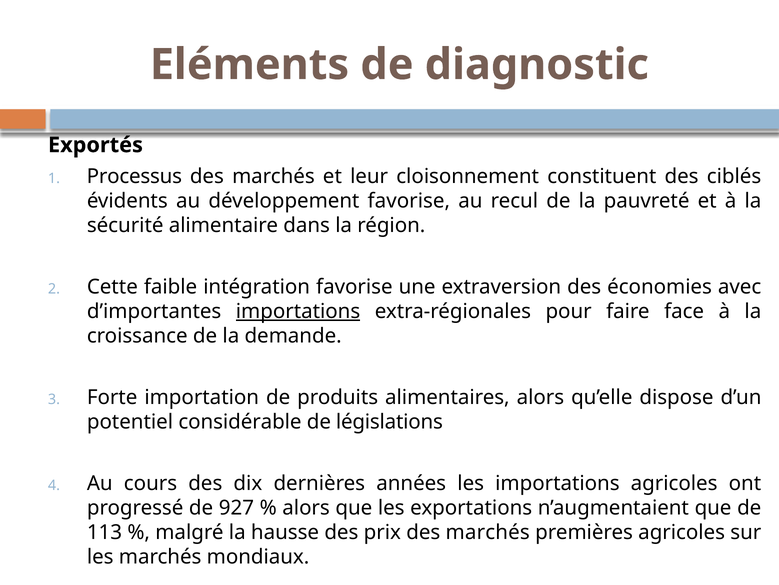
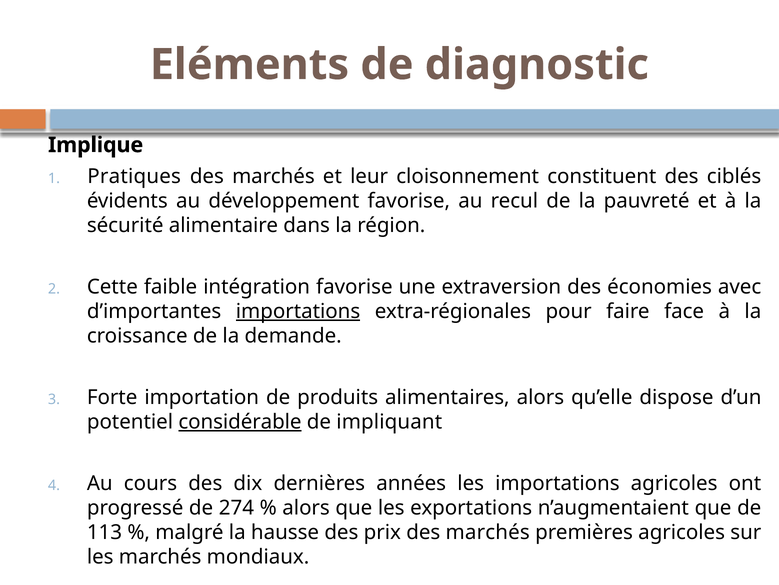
Exportés: Exportés -> Implique (96, 145)
Processus: Processus -> Pratiques (134, 176)
considérable underline: none -> present (240, 421)
législations: législations -> impliquant (389, 421)
927: 927 -> 274 (236, 507)
